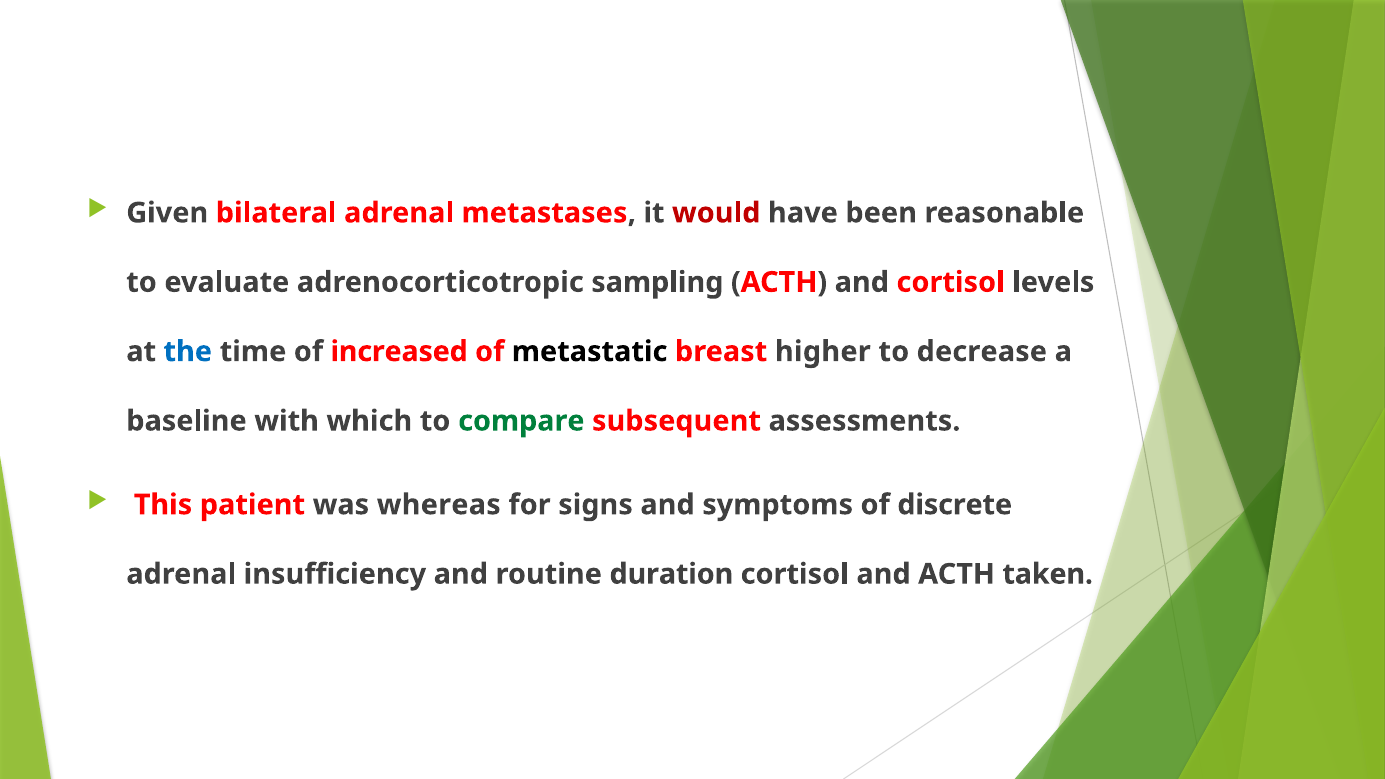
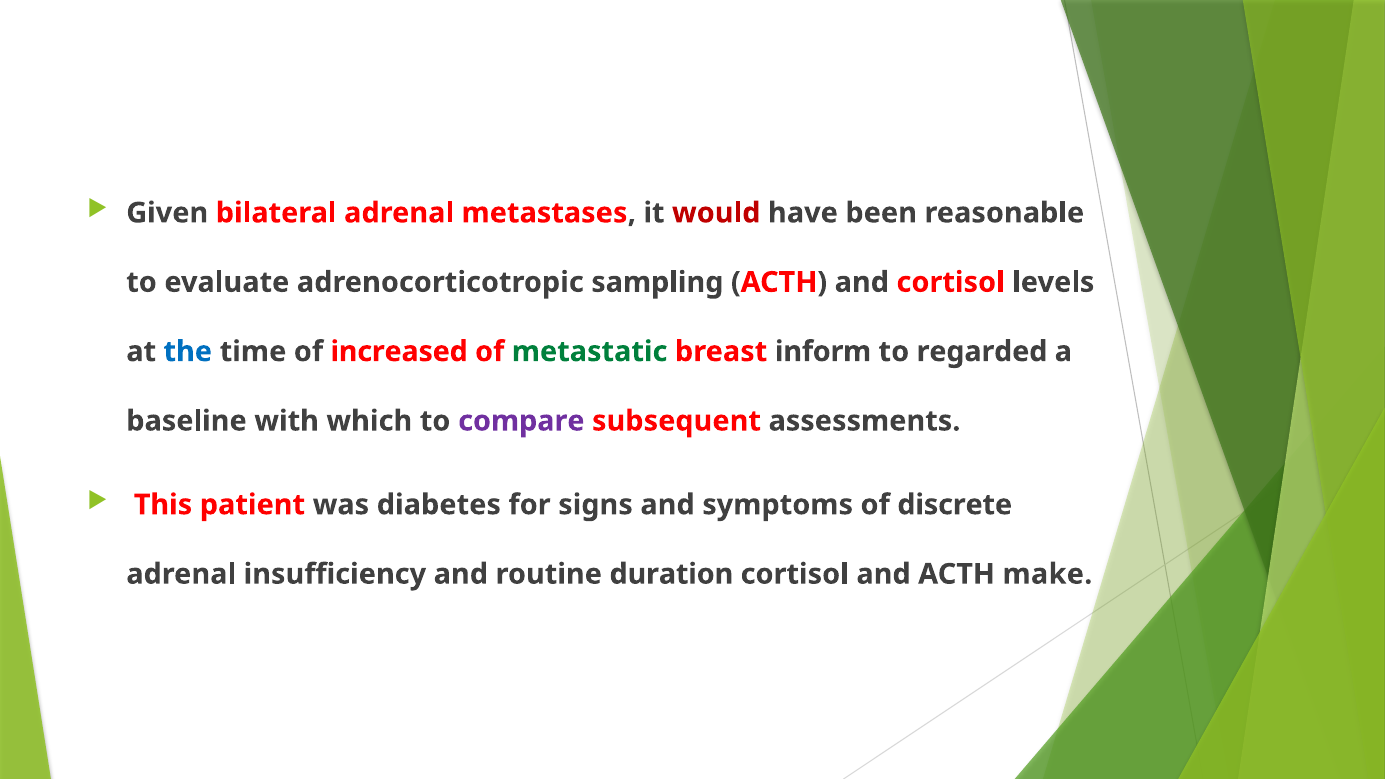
metastatic colour: black -> green (590, 352)
higher: higher -> inform (823, 352)
decrease: decrease -> regarded (982, 352)
compare colour: green -> purple (521, 421)
whereas: whereas -> diabetes (439, 505)
taken: taken -> make (1047, 574)
